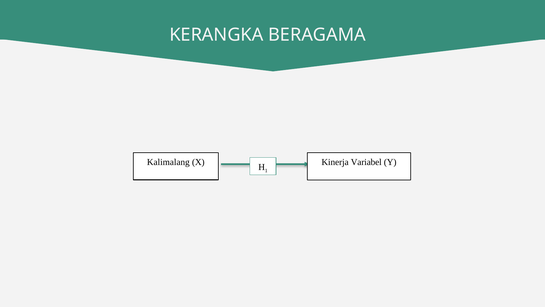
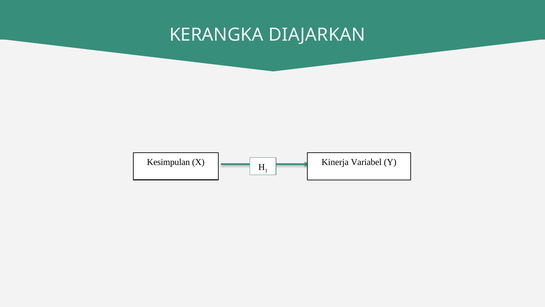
BERAGAMA: BERAGAMA -> DIAJARKAN (317, 35)
Kalimalang: Kalimalang -> Kesimpulan (168, 162)
